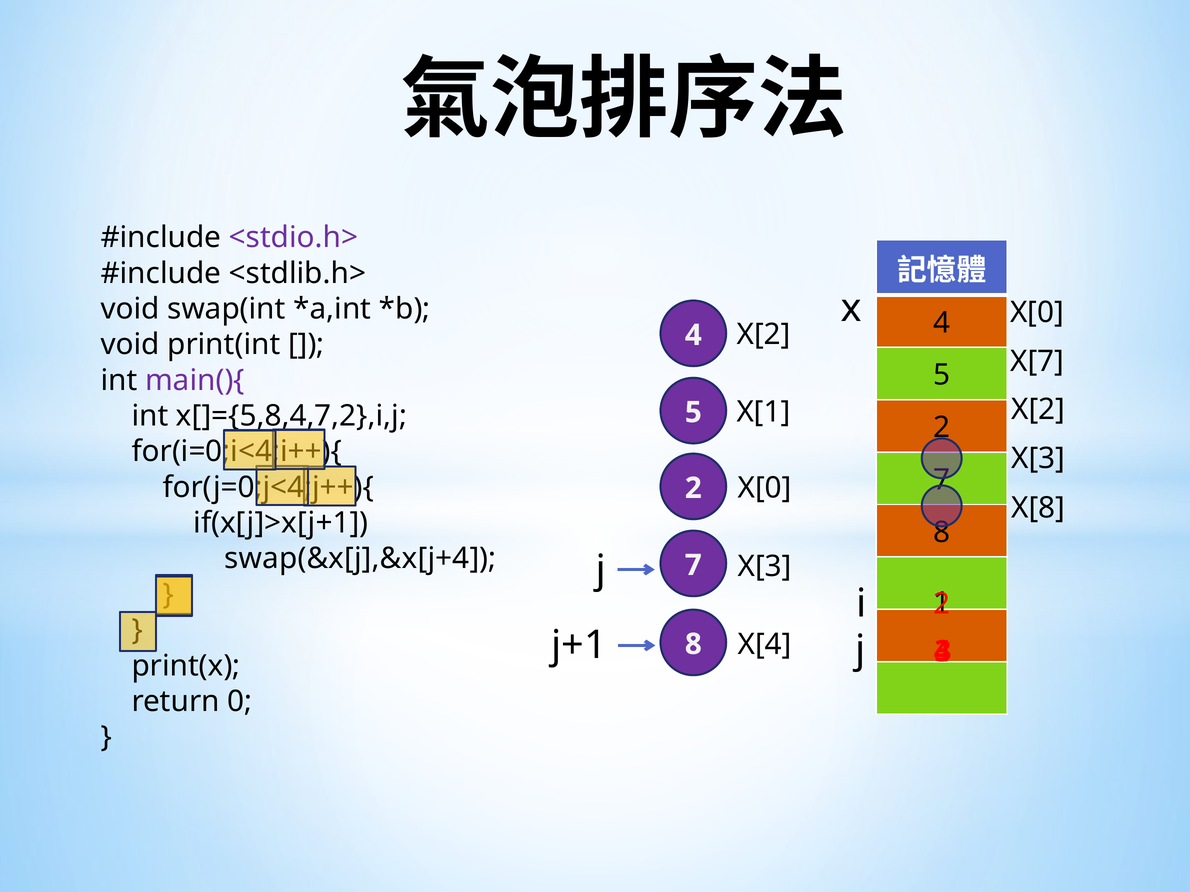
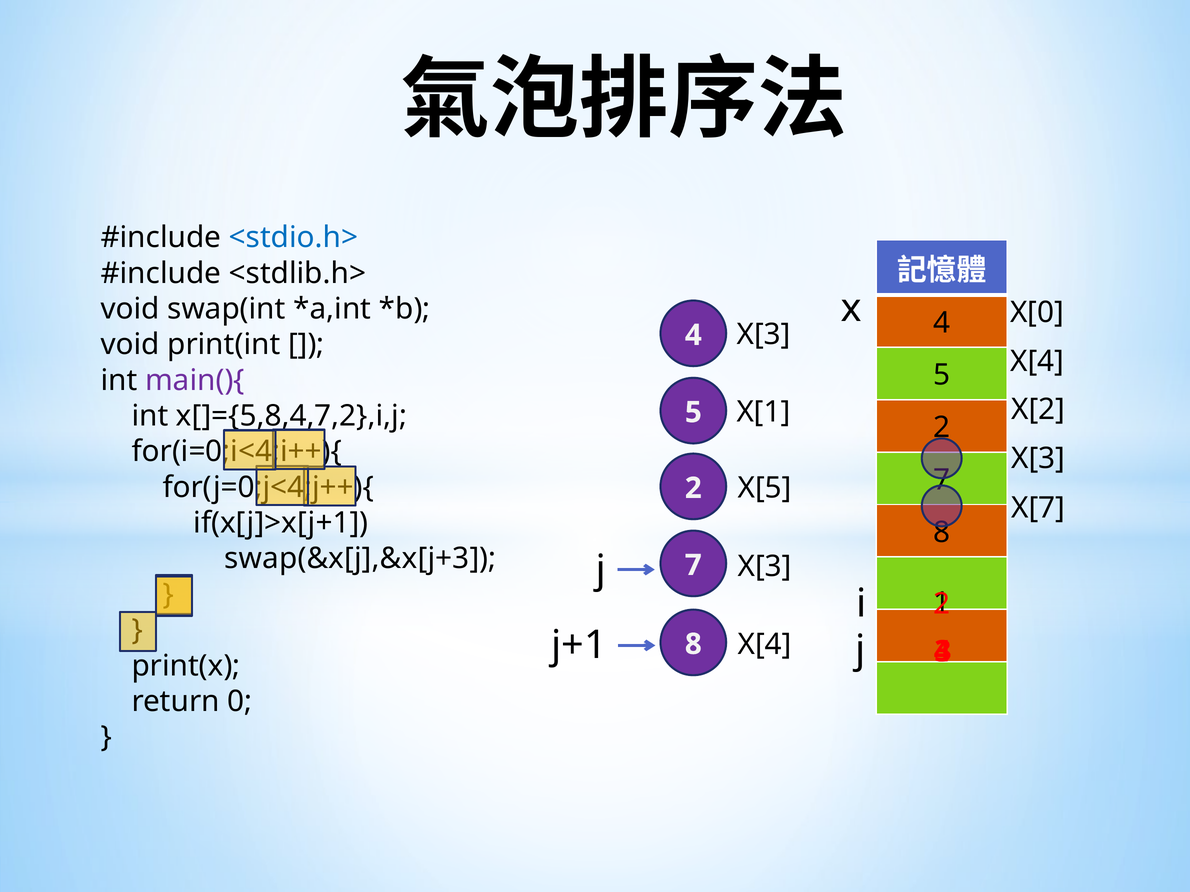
<stdio.h> colour: purple -> blue (293, 238)
X[2: X[2 -> X[3 (764, 335)
X[7: X[7 -> X[4 (1037, 362)
X[0: X[0 -> X[5 (765, 488)
X[8: X[8 -> X[7 (1038, 508)
swap(&x[j],&x[j+4: swap(&x[j],&x[j+4 -> swap(&x[j],&x[j+3 (360, 559)
